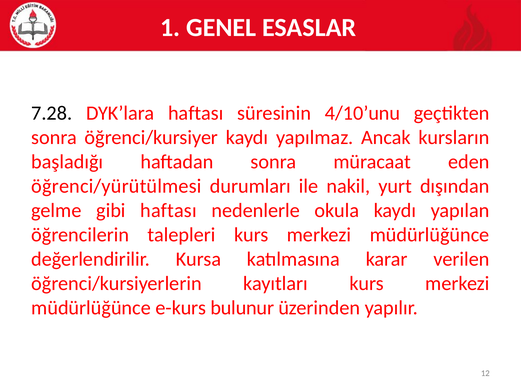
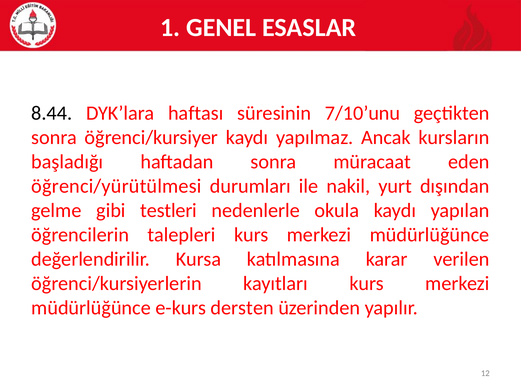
7.28: 7.28 -> 8.44 (52, 113)
4/10’unu: 4/10’unu -> 7/10’unu (363, 113)
gibi haftası: haftası -> testleri (169, 210)
bulunur: bulunur -> dersten (242, 308)
